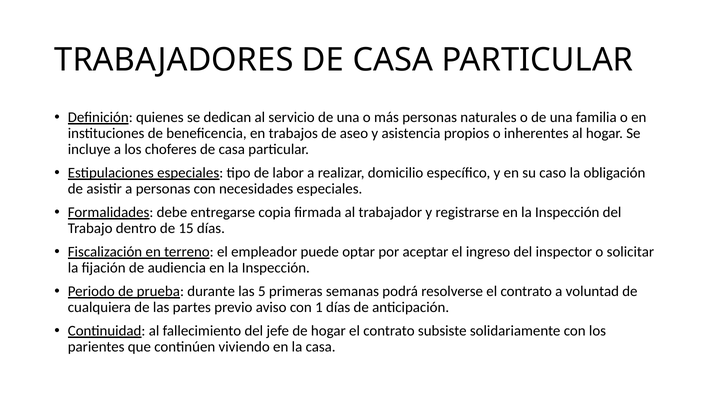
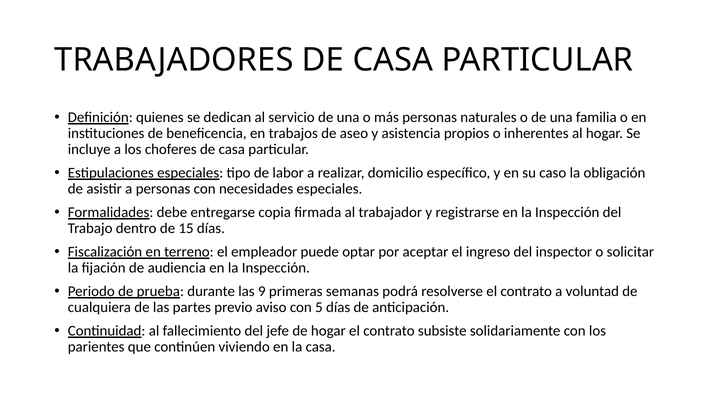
5: 5 -> 9 (262, 292)
1: 1 -> 5 (319, 308)
